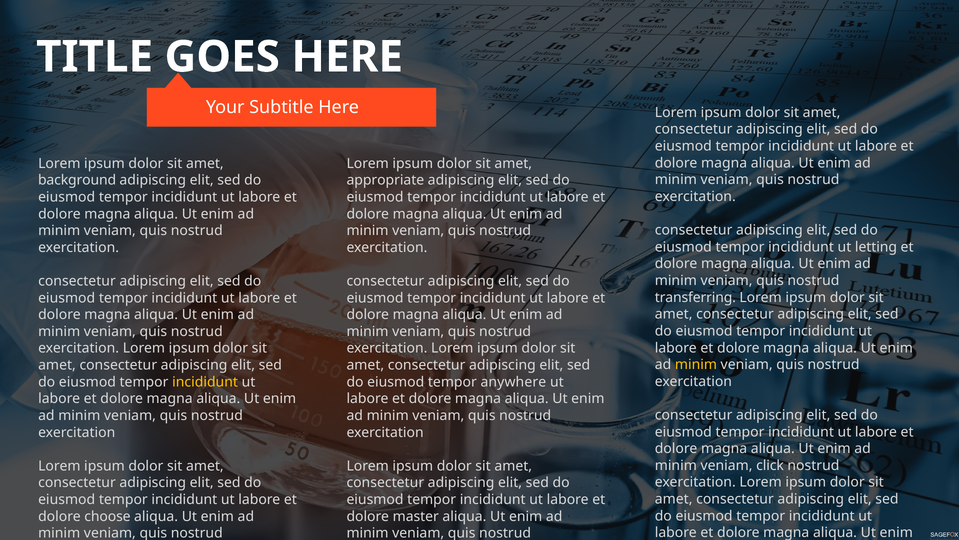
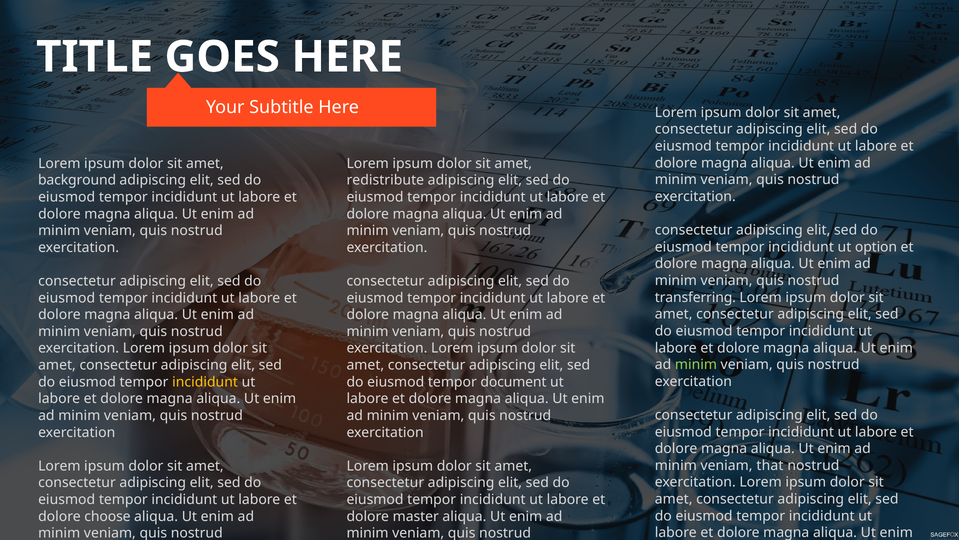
appropriate: appropriate -> redistribute (385, 180)
letting: letting -> option (876, 247)
minim colour: yellow -> light green (696, 364)
anywhere: anywhere -> document (513, 382)
click: click -> that (770, 465)
